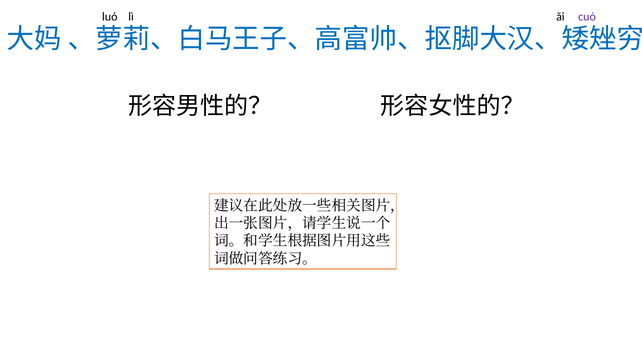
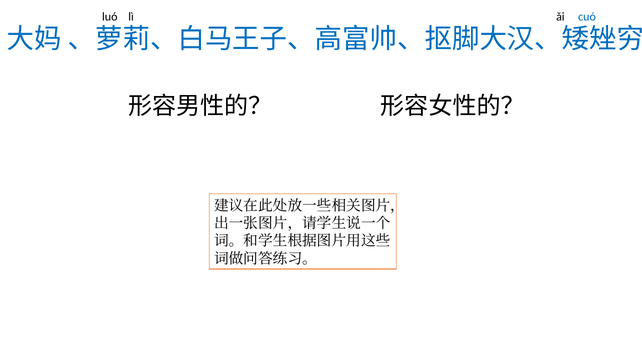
cuó colour: purple -> blue (587, 17)
